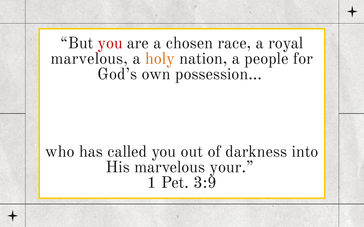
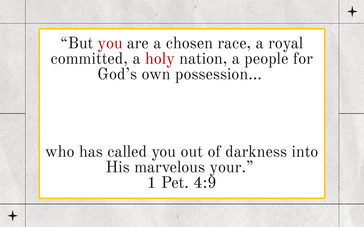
marvelous: marvelous -> committed (89, 59)
holy colour: orange -> red (160, 59)
3:9: 3:9 -> 4:9 (205, 183)
